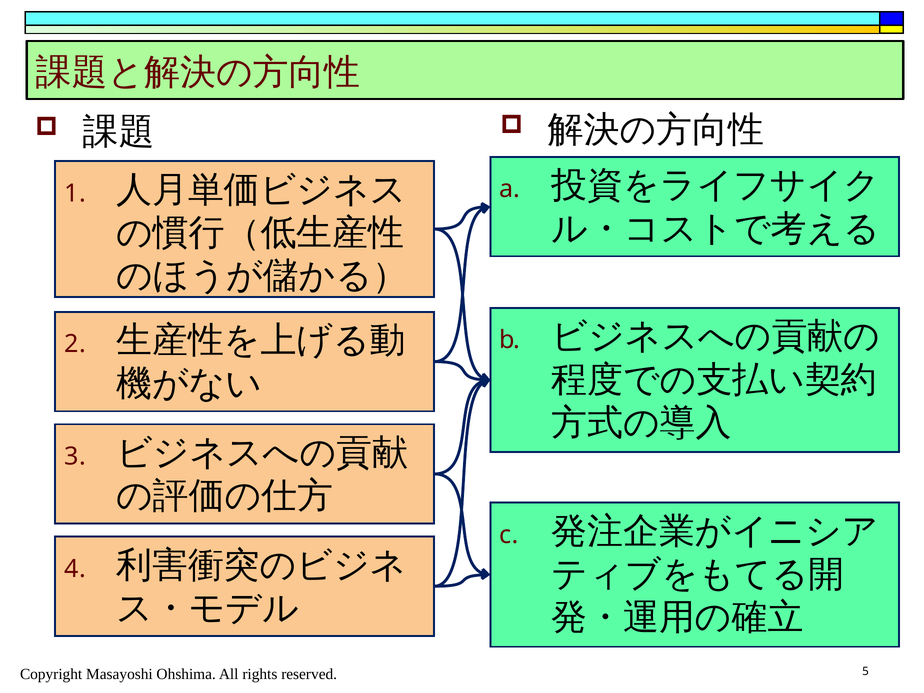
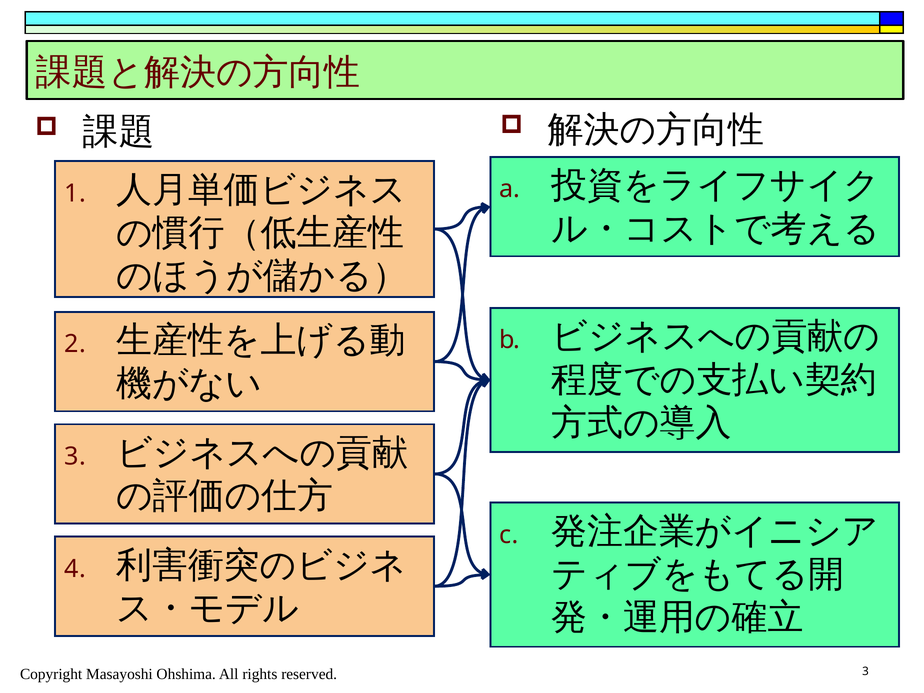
5: 5 -> 3 (866, 672)
